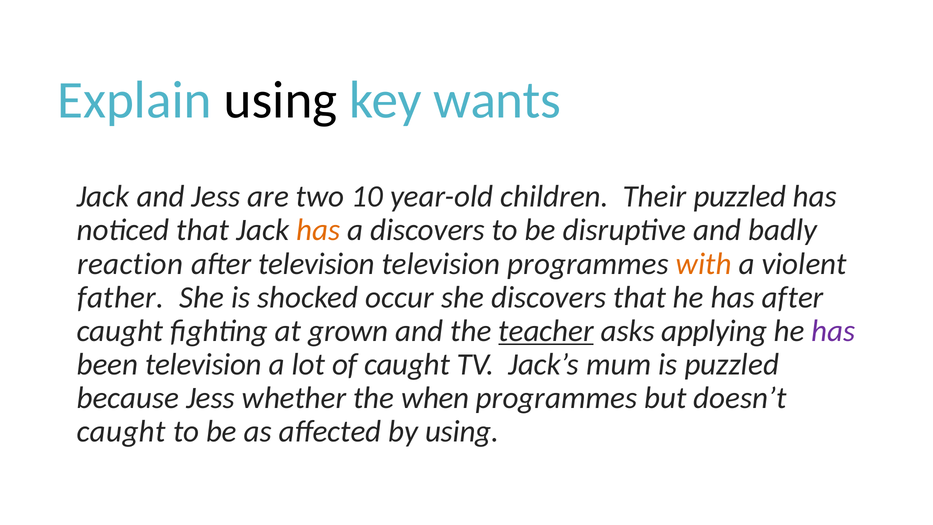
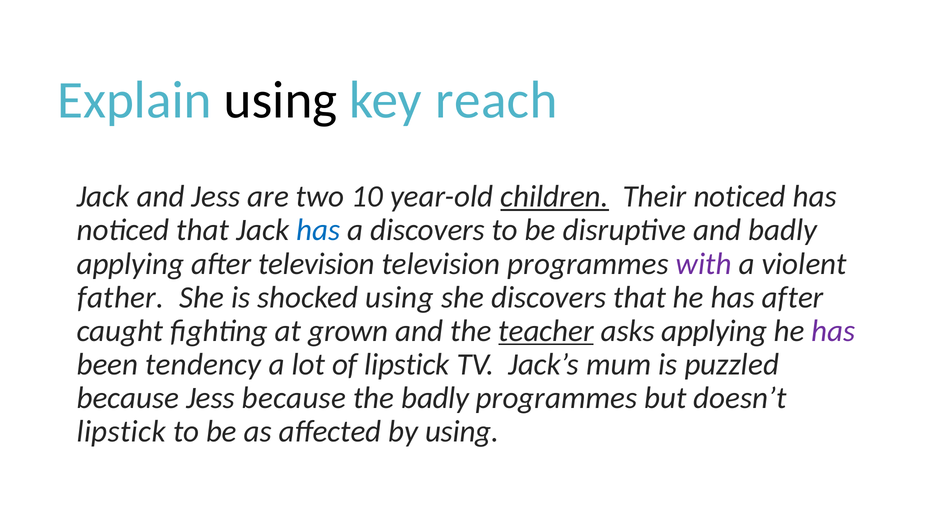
wants: wants -> reach (496, 100)
children underline: none -> present (555, 196)
Their puzzled: puzzled -> noticed (740, 196)
has colour: orange -> blue (318, 230)
reaction: reaction -> applying (130, 264)
with colour: orange -> purple (704, 264)
shocked occur: occur -> using (400, 297)
been television: television -> tendency (203, 364)
of caught: caught -> lipstick (407, 364)
Jess whether: whether -> because (294, 398)
the when: when -> badly (435, 398)
caught: caught -> lipstick (121, 432)
